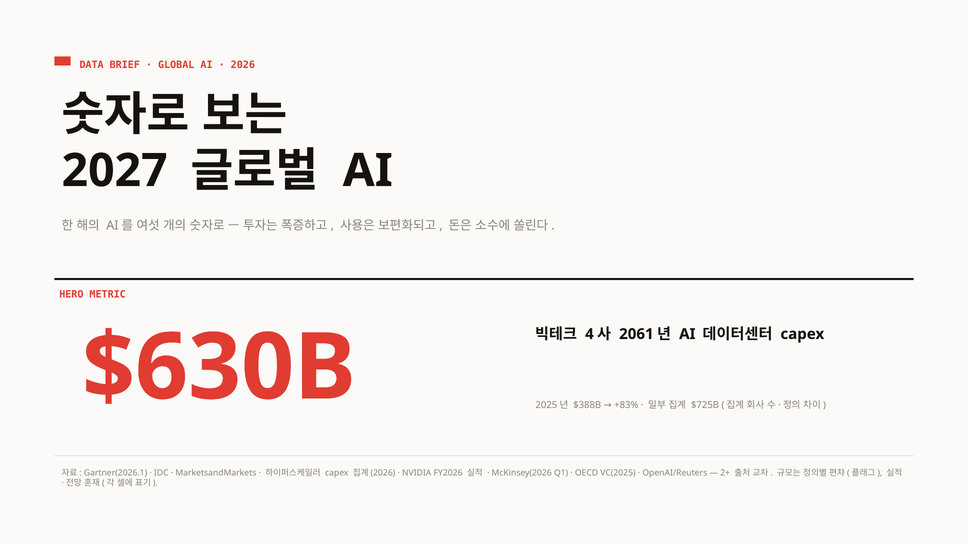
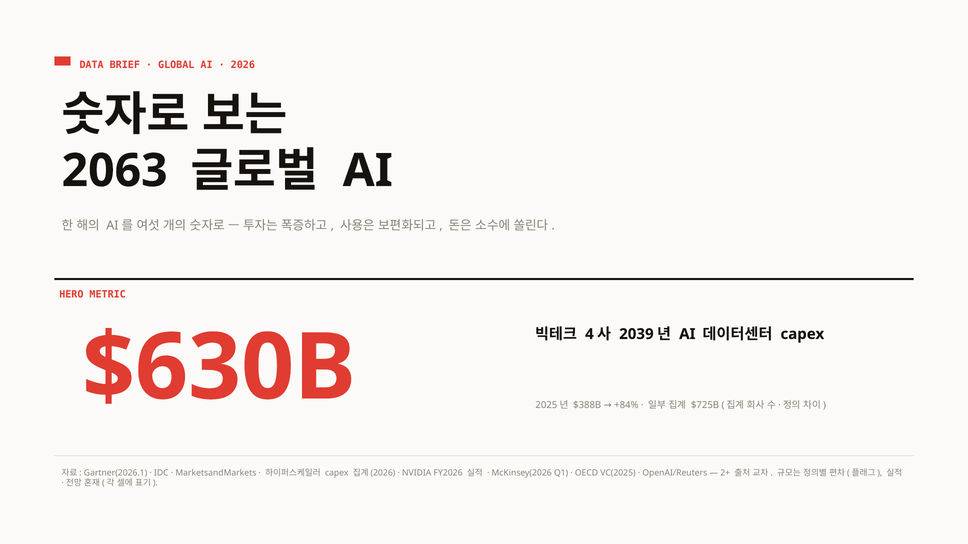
2027: 2027 -> 2063 (115, 171)
2061: 2061 -> 2039 (636, 334)
+83%: +83% -> +84% (626, 405)
